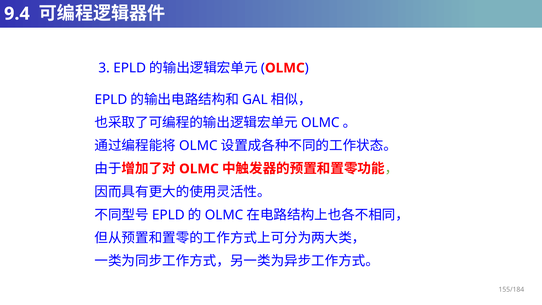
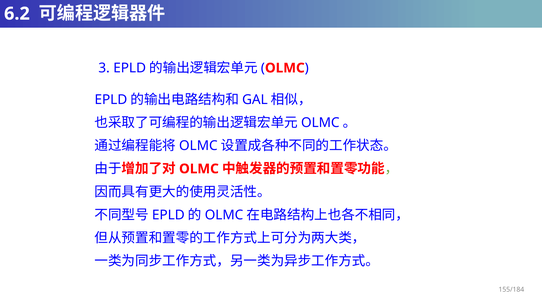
9.4: 9.4 -> 6.2 (17, 14)
